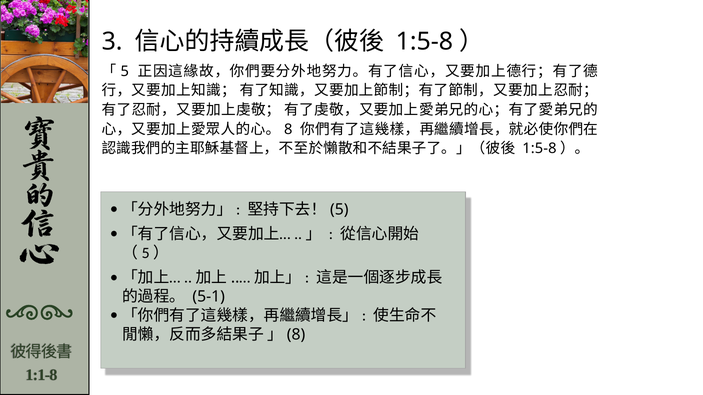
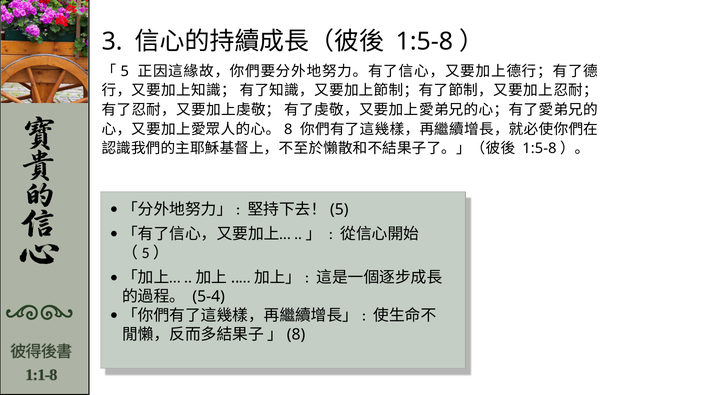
5-1: 5-1 -> 5-4 (209, 297)
